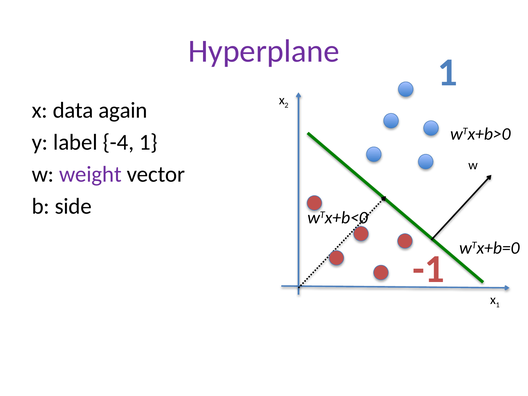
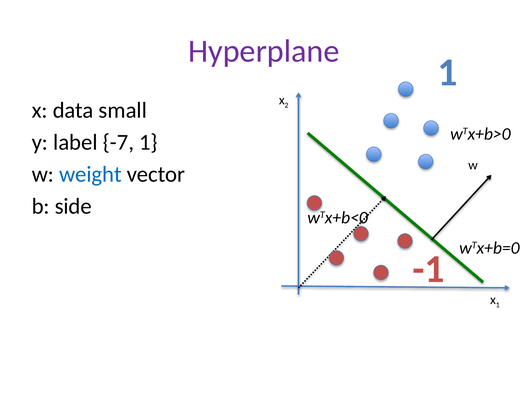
again: again -> small (123, 110)
-4: -4 -> -7 (118, 142)
weight colour: purple -> blue (90, 174)
